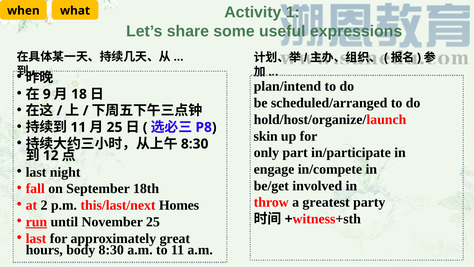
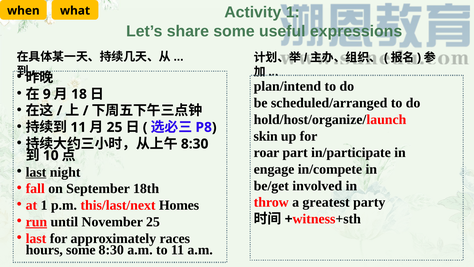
only: only -> roar (266, 152)
12: 12 -> 10 (51, 155)
last underline: none -> present (36, 172)
at 2: 2 -> 1 (44, 205)
great: great -> races (175, 238)
hours body: body -> some (81, 250)
